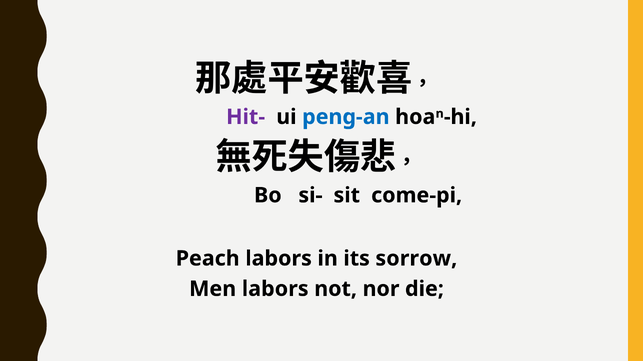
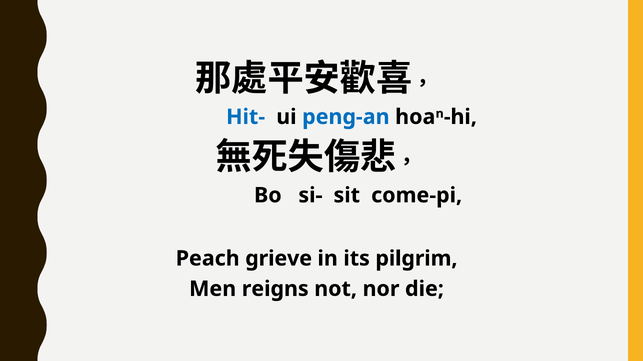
Hit- colour: purple -> blue (246, 117)
Peach labors: labors -> grieve (279, 259)
sorrow: sorrow -> pilgrim (416, 259)
Men labors: labors -> reigns (275, 289)
